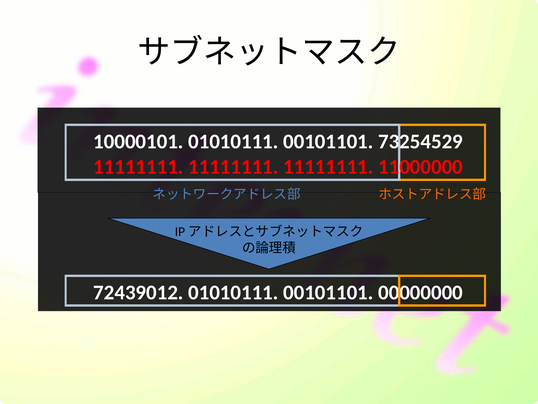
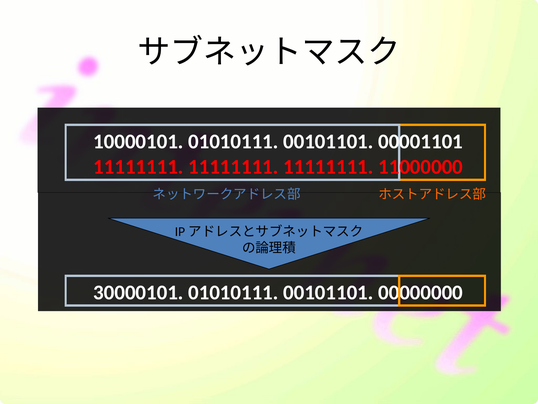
73254529: 73254529 -> 00001101 (420, 141)
72439012: 72439012 -> 30000101 (138, 292)
